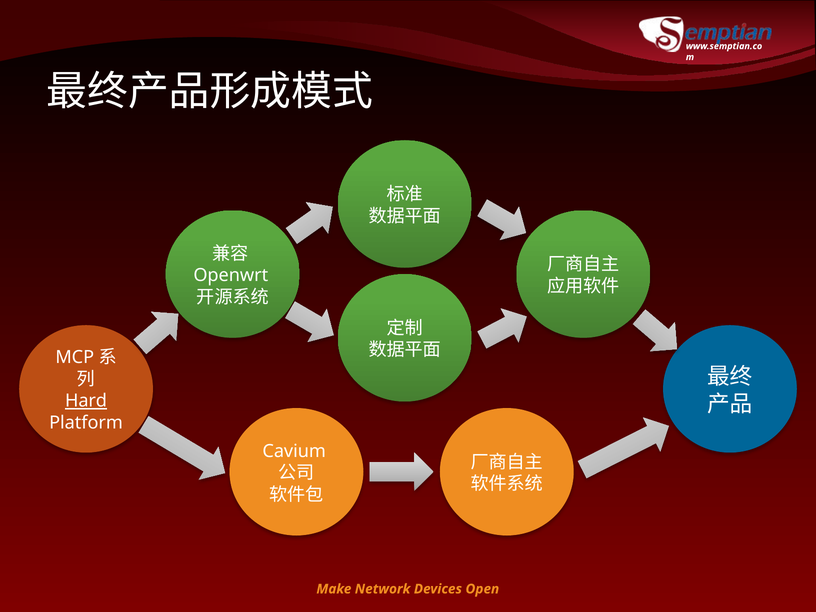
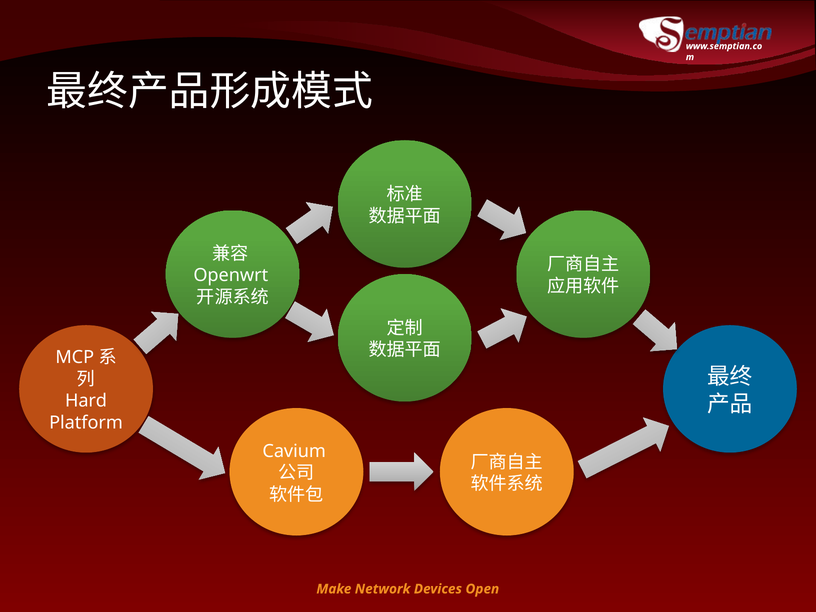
Hard underline: present -> none (86, 401)
